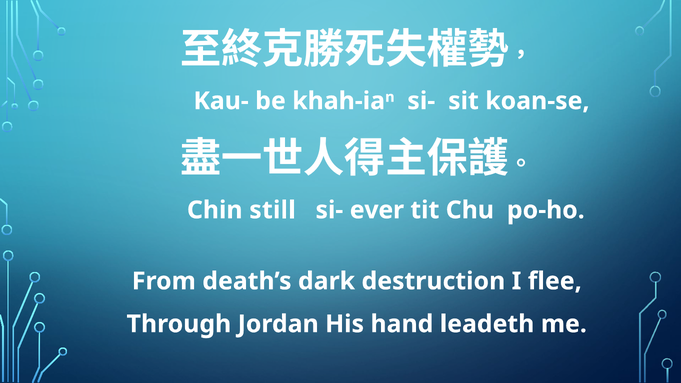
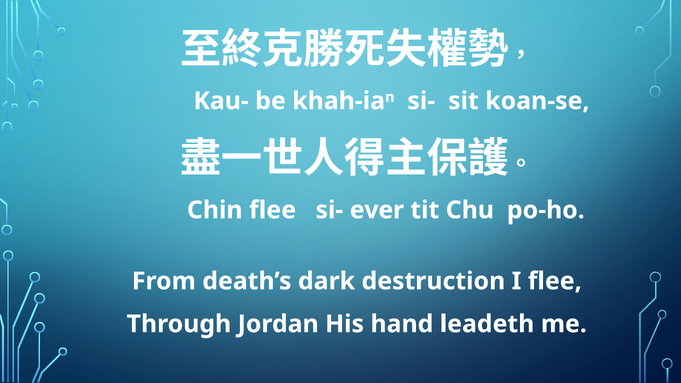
Chin still: still -> flee (273, 210)
